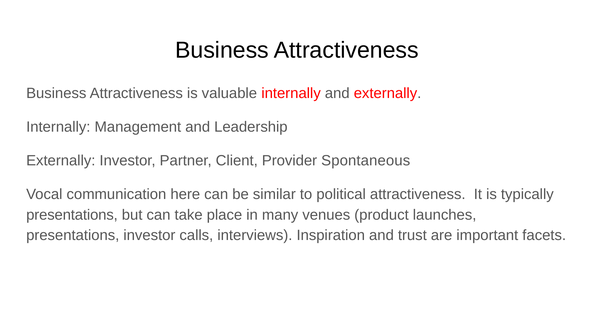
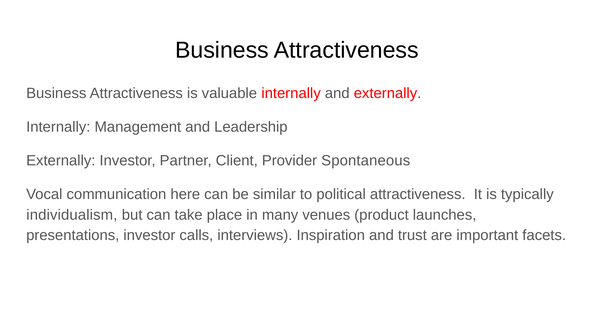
presentations: presentations -> individualism (72, 215)
